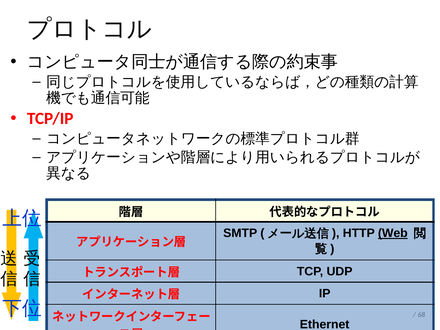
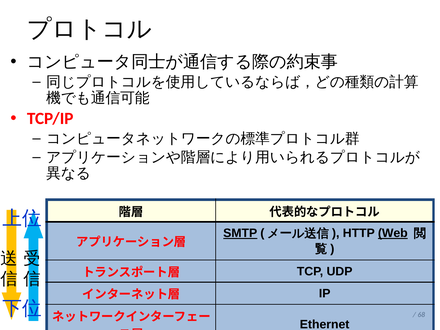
SMTP underline: none -> present (240, 233)
